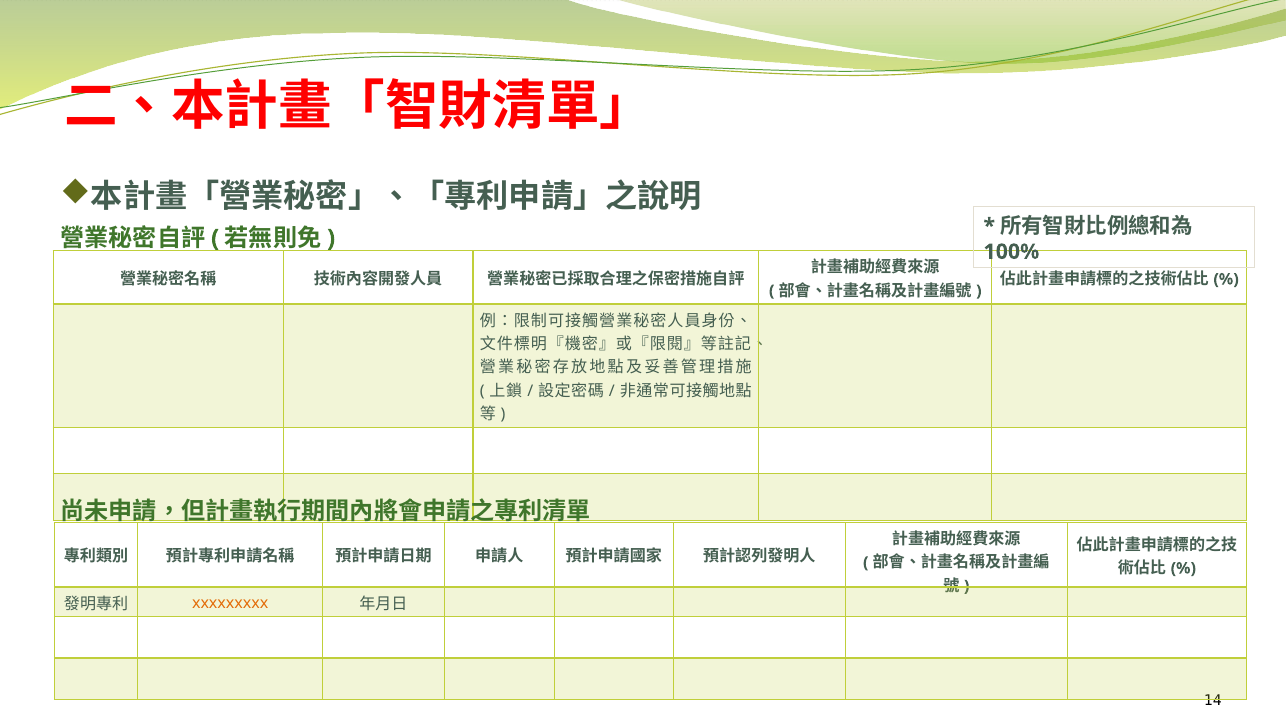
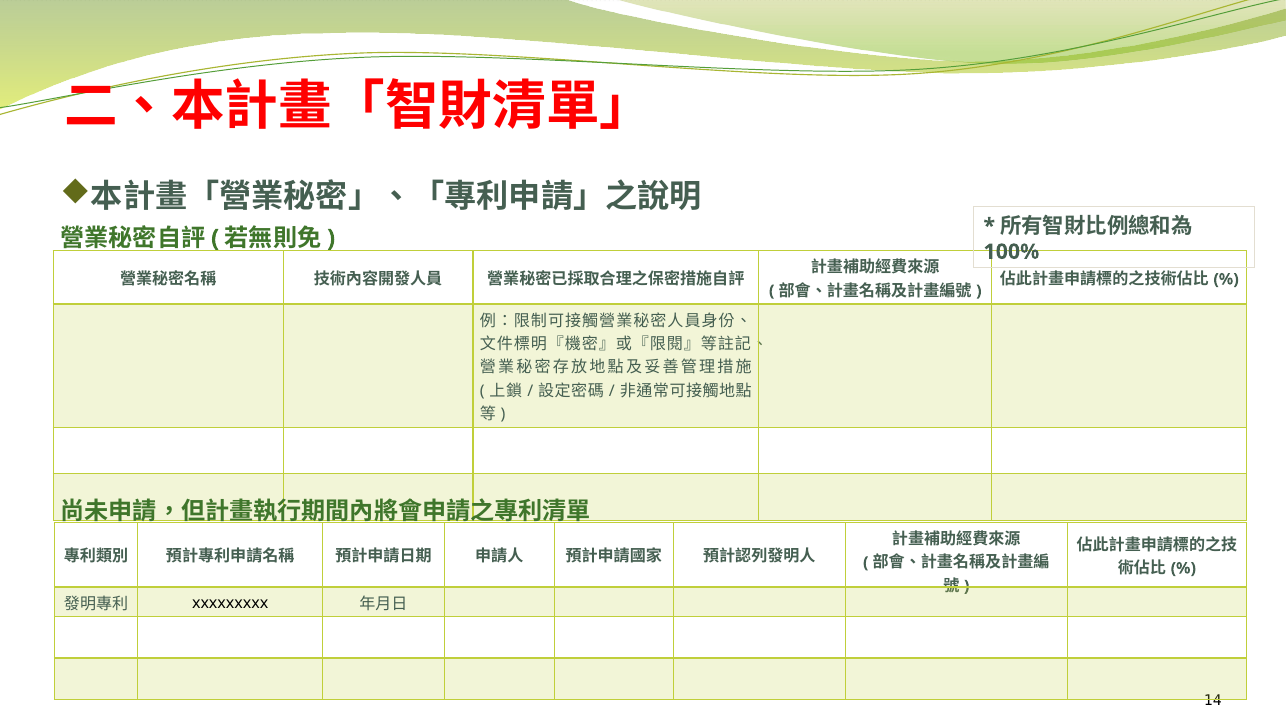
xxxxxxxxx colour: orange -> black (230, 603)
